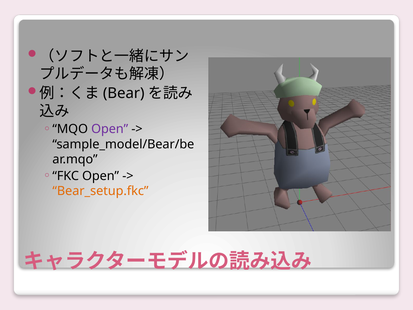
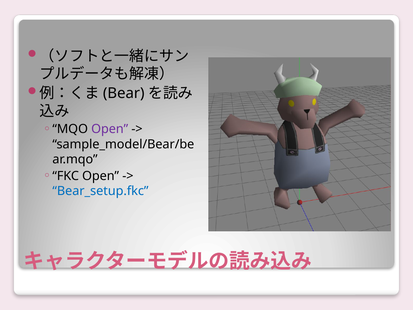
Bear_setup.fkc colour: orange -> blue (100, 191)
